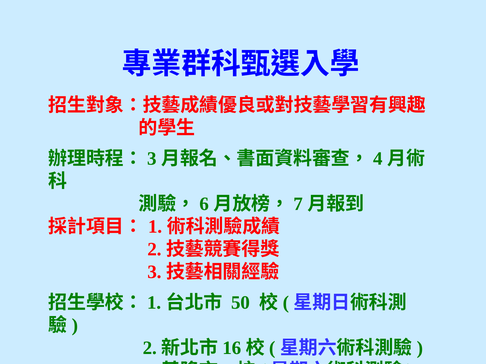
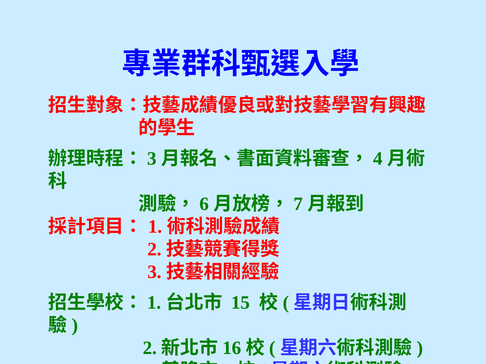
50: 50 -> 15 (241, 303)
